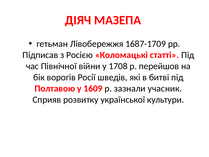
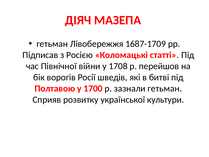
1609: 1609 -> 1700 (93, 88)
зазнали учасник: учасник -> гетьман (165, 88)
